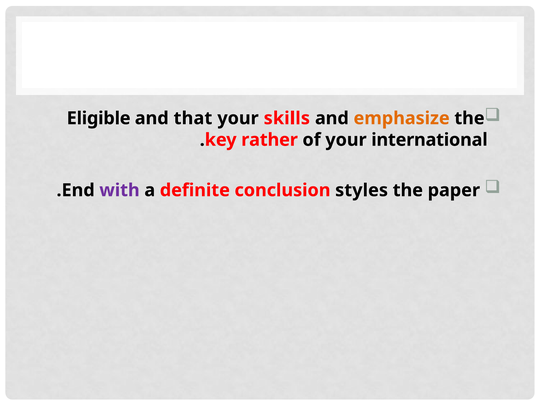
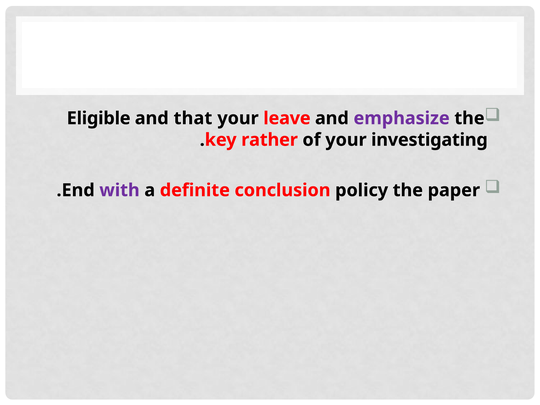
skills: skills -> leave (287, 118)
emphasize colour: orange -> purple (402, 118)
international: international -> investigating (429, 140)
styles: styles -> policy (362, 190)
